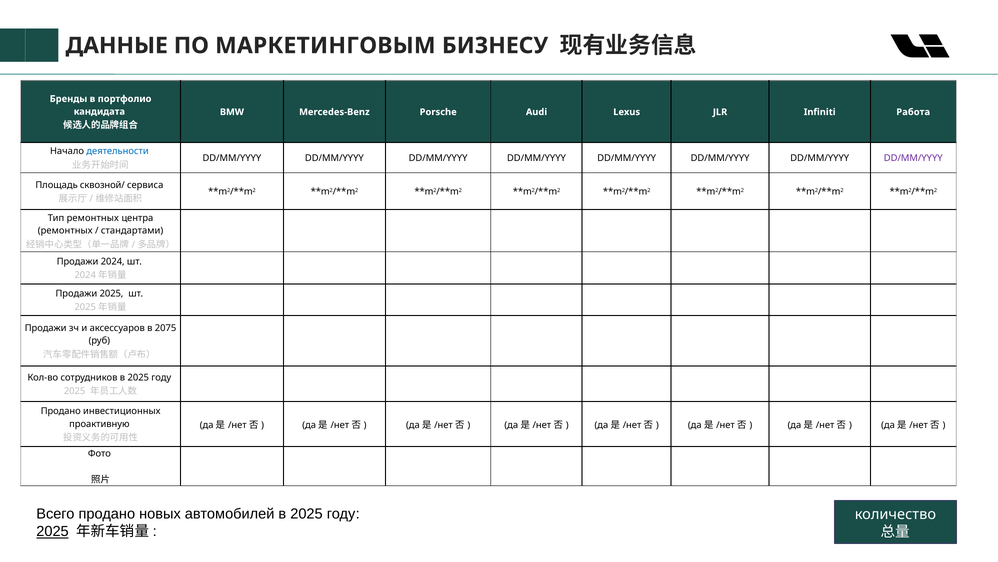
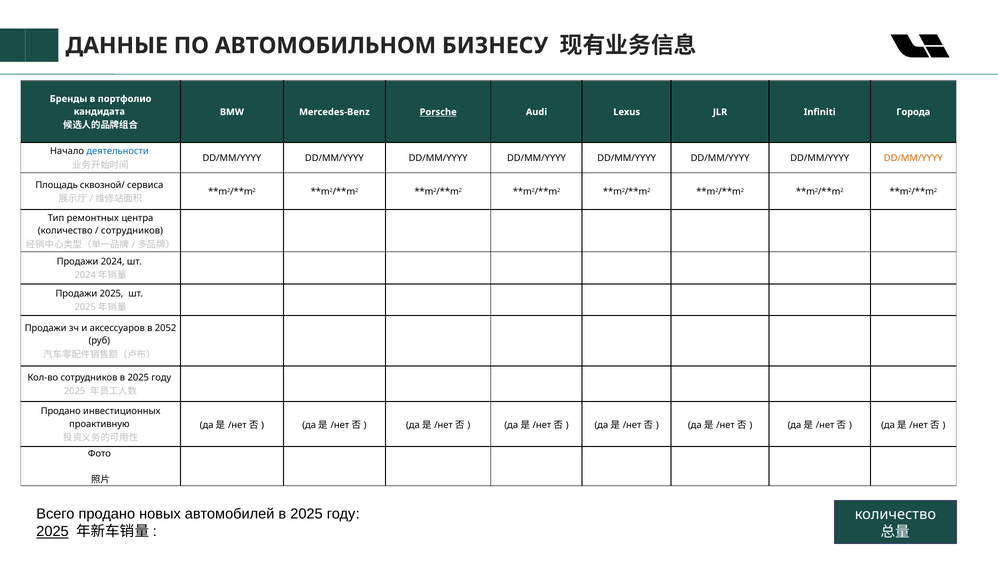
МАРКЕТИНГОВЫМ: МАРКЕТИНГОВЫМ -> АВТОМОБИЛЬНОМ (325, 46)
Porsche underline: none -> present (438, 112)
Работа: Работа -> Города (913, 112)
DD/MM/YYYY colour: purple -> orange (913, 158)
ремонтных: ремонтных -> количество (65, 231)
стандартами: стандартами -> сотрудников (132, 231)
2075: 2075 -> 2052 (166, 328)
